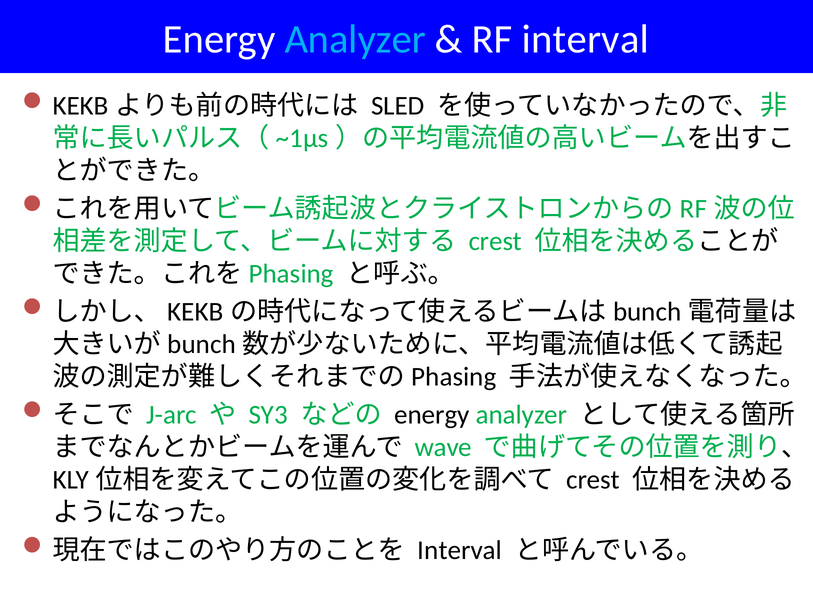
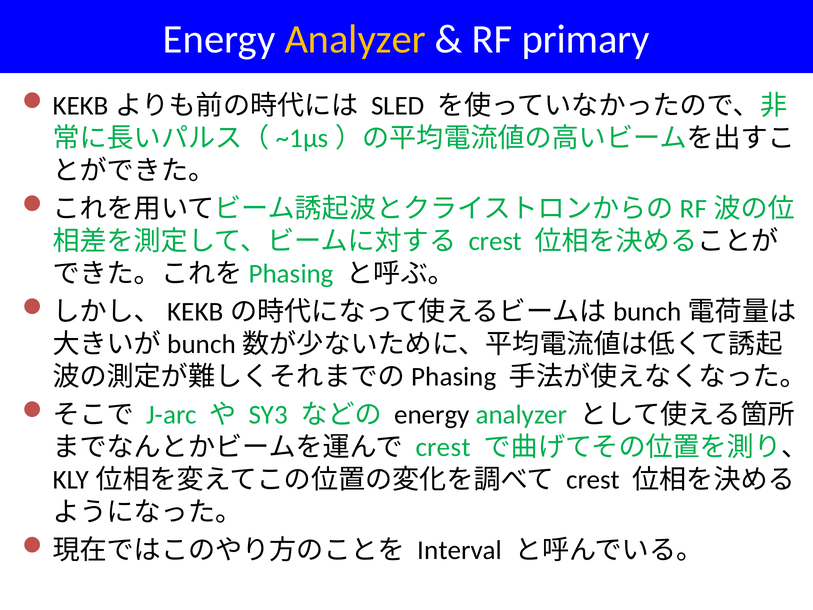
Analyzer colour: light blue -> yellow (355, 39)
RF interval: interval -> primary (586, 39)
wave: wave -> crest (443, 447)
